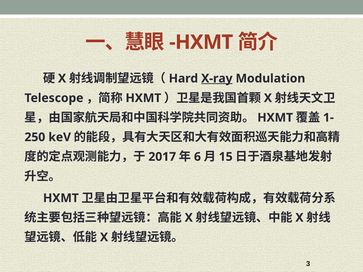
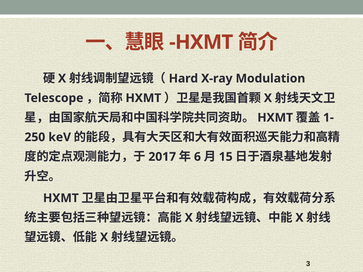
X-ray underline: present -> none (217, 79)
